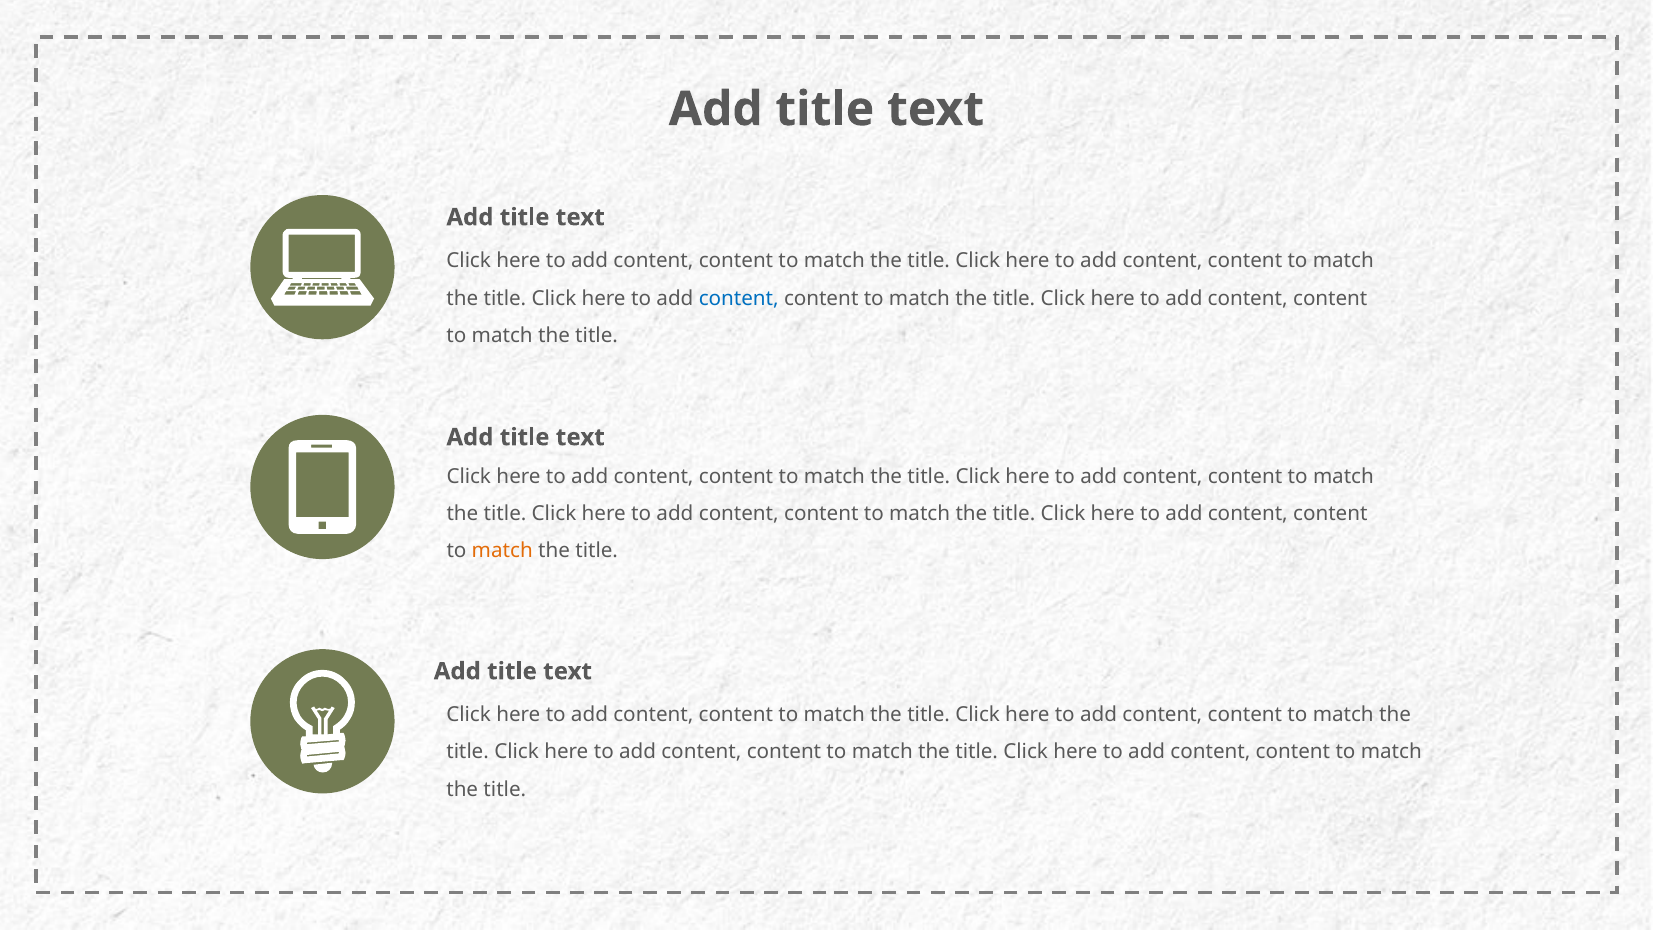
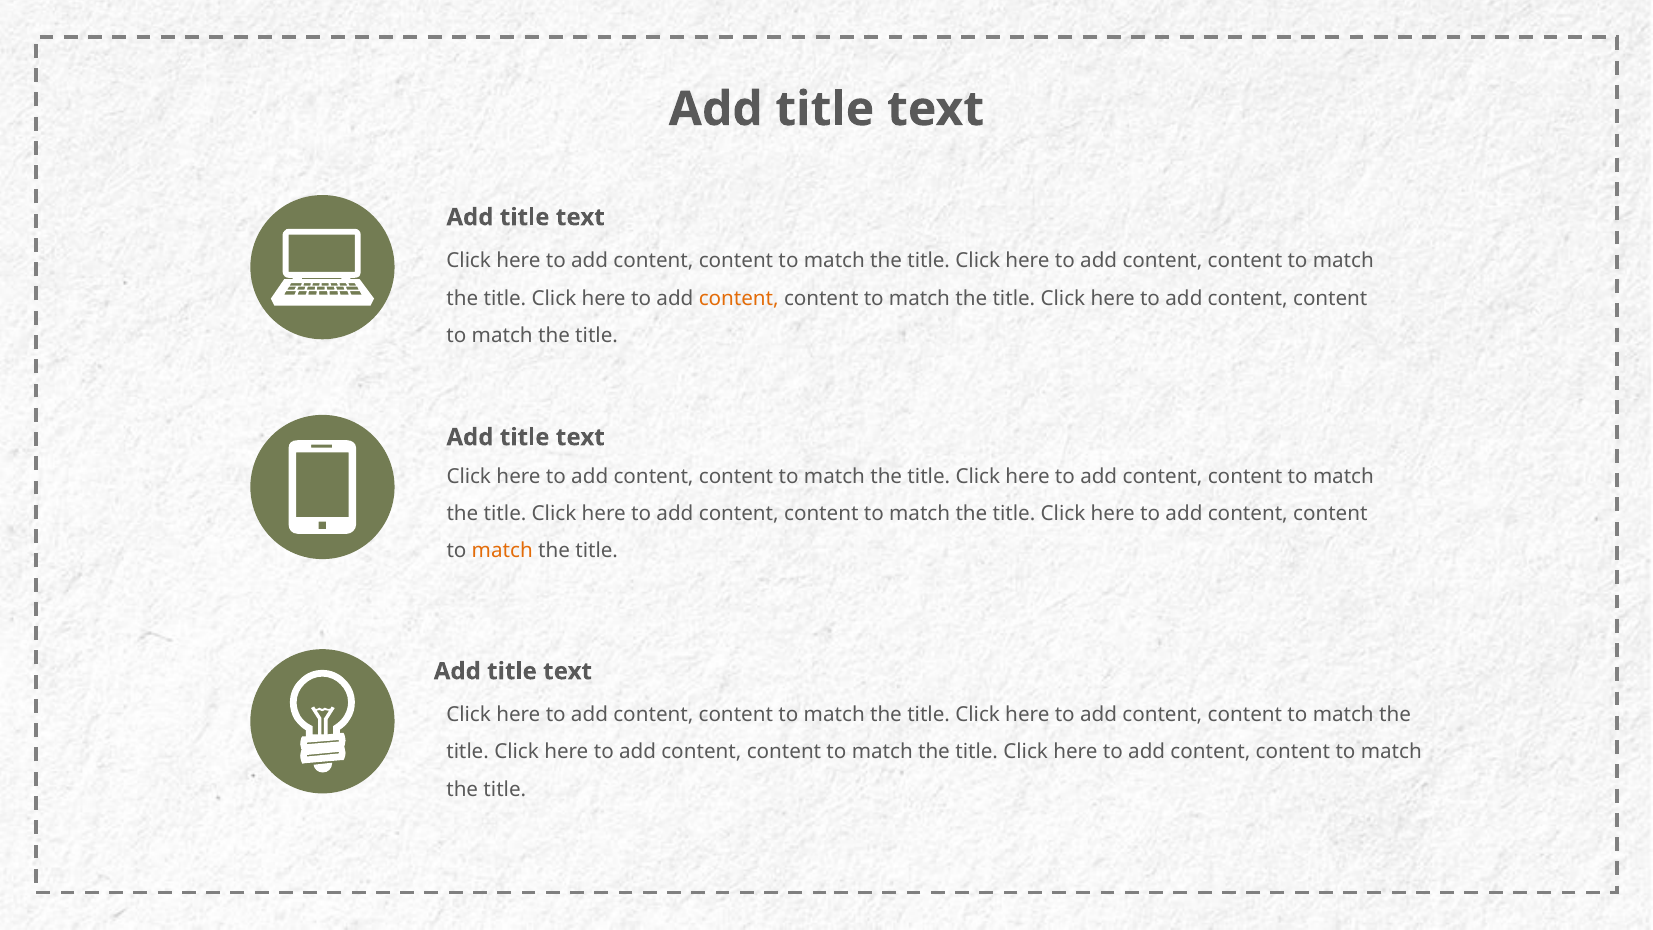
content colour: blue -> orange (739, 298)
